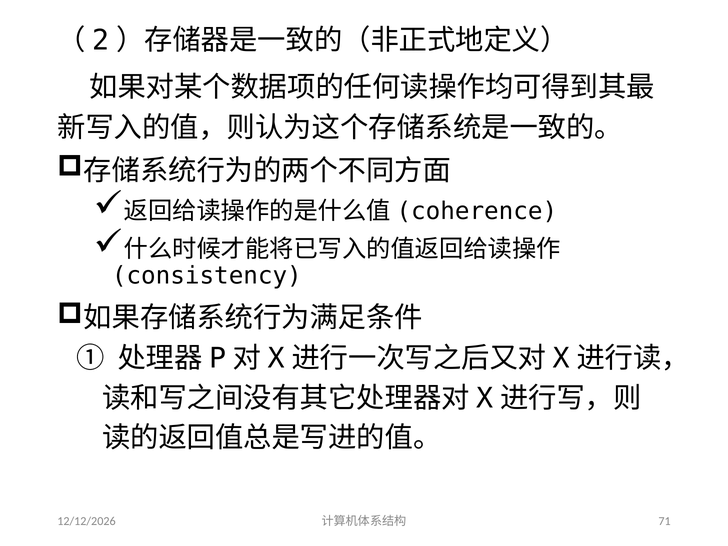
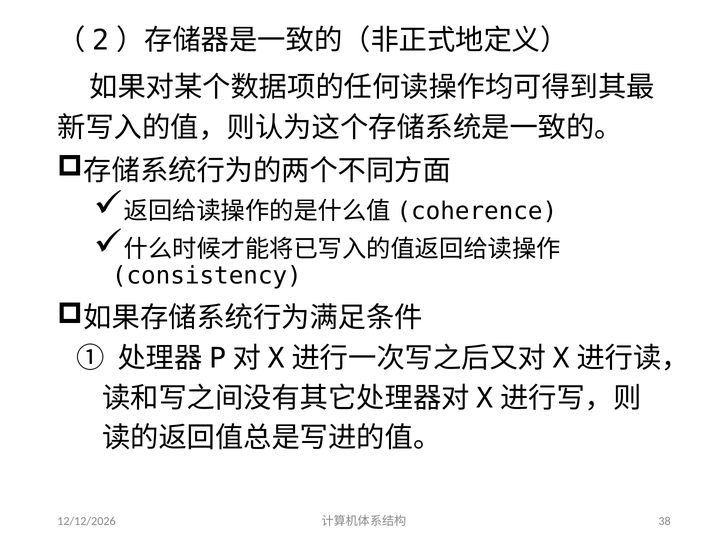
71: 71 -> 38 (665, 521)
